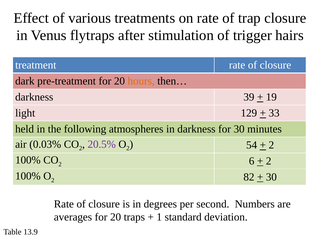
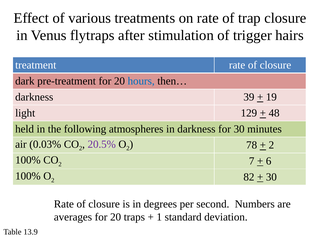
hours colour: orange -> blue (141, 81)
33: 33 -> 48 (274, 113)
54: 54 -> 78 (252, 145)
6: 6 -> 7 (252, 161)
2: 2 -> 6 (269, 161)
